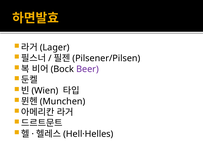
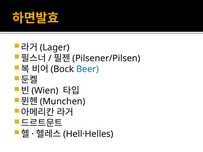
Beer colour: purple -> blue (87, 69)
